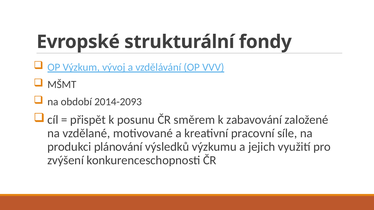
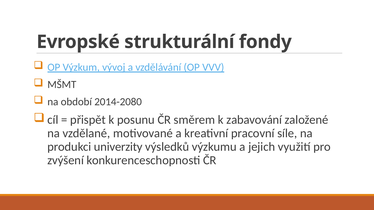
2014-2093: 2014-2093 -> 2014-2080 (118, 102)
plánování: plánování -> univerzity (118, 147)
